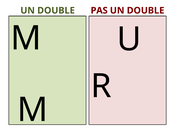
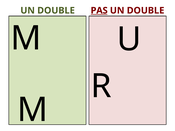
PAS underline: none -> present (99, 11)
